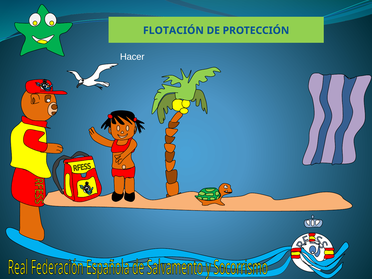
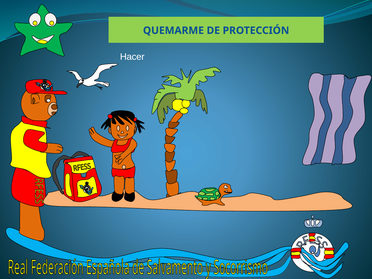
FLOTACIÓN: FLOTACIÓN -> QUEMARME (173, 31)
